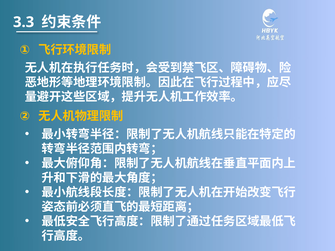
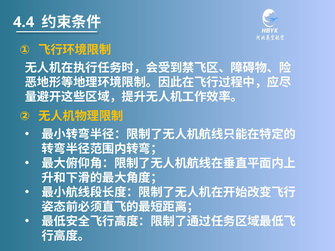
3.3: 3.3 -> 4.4 (24, 22)
